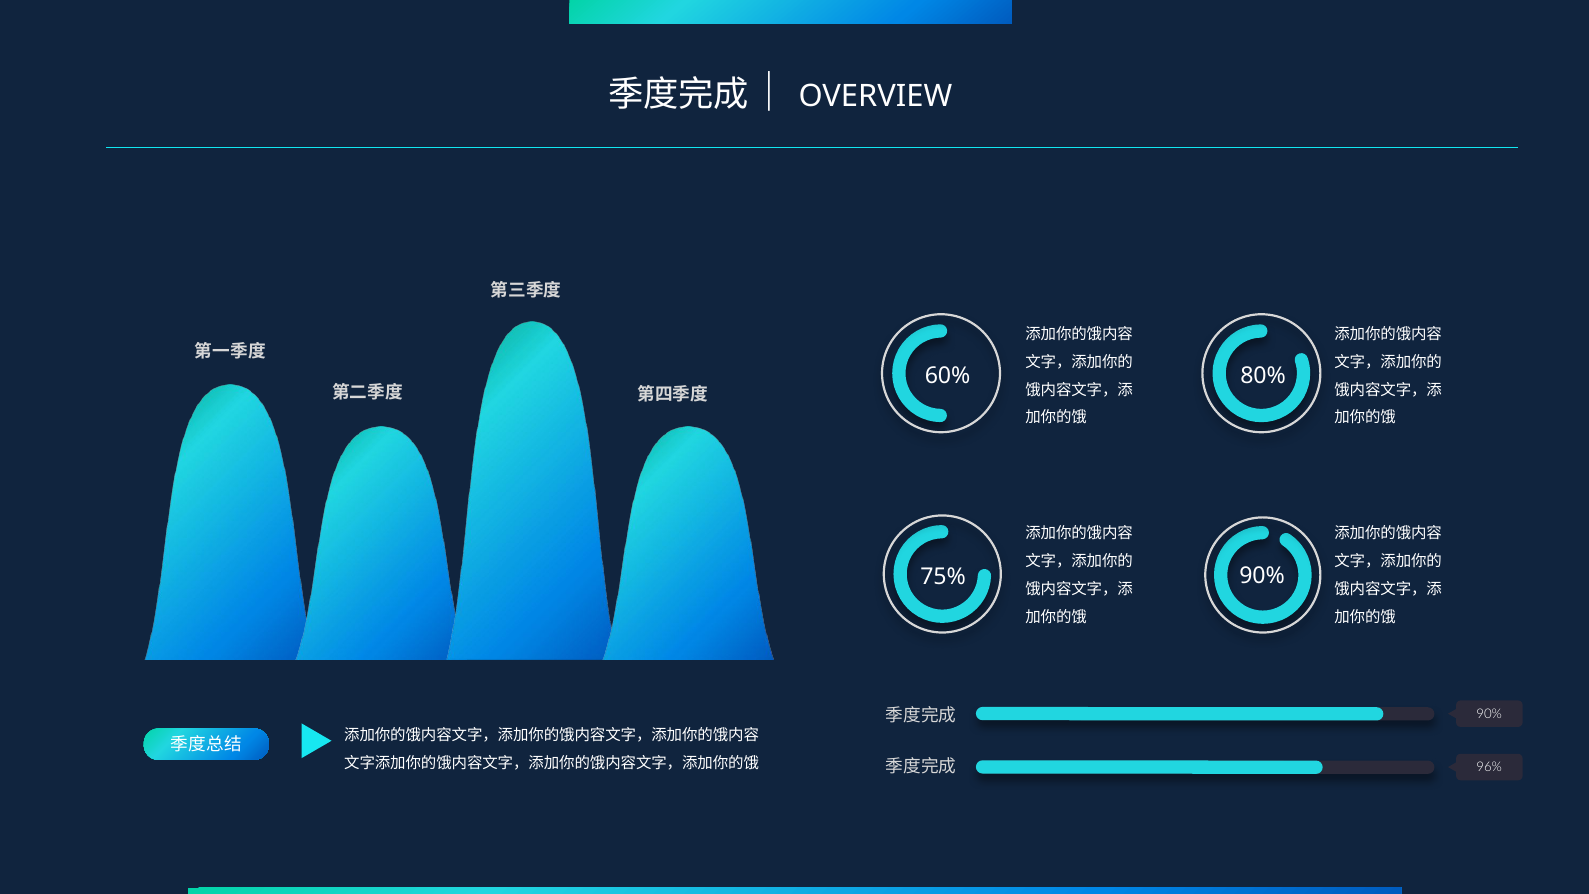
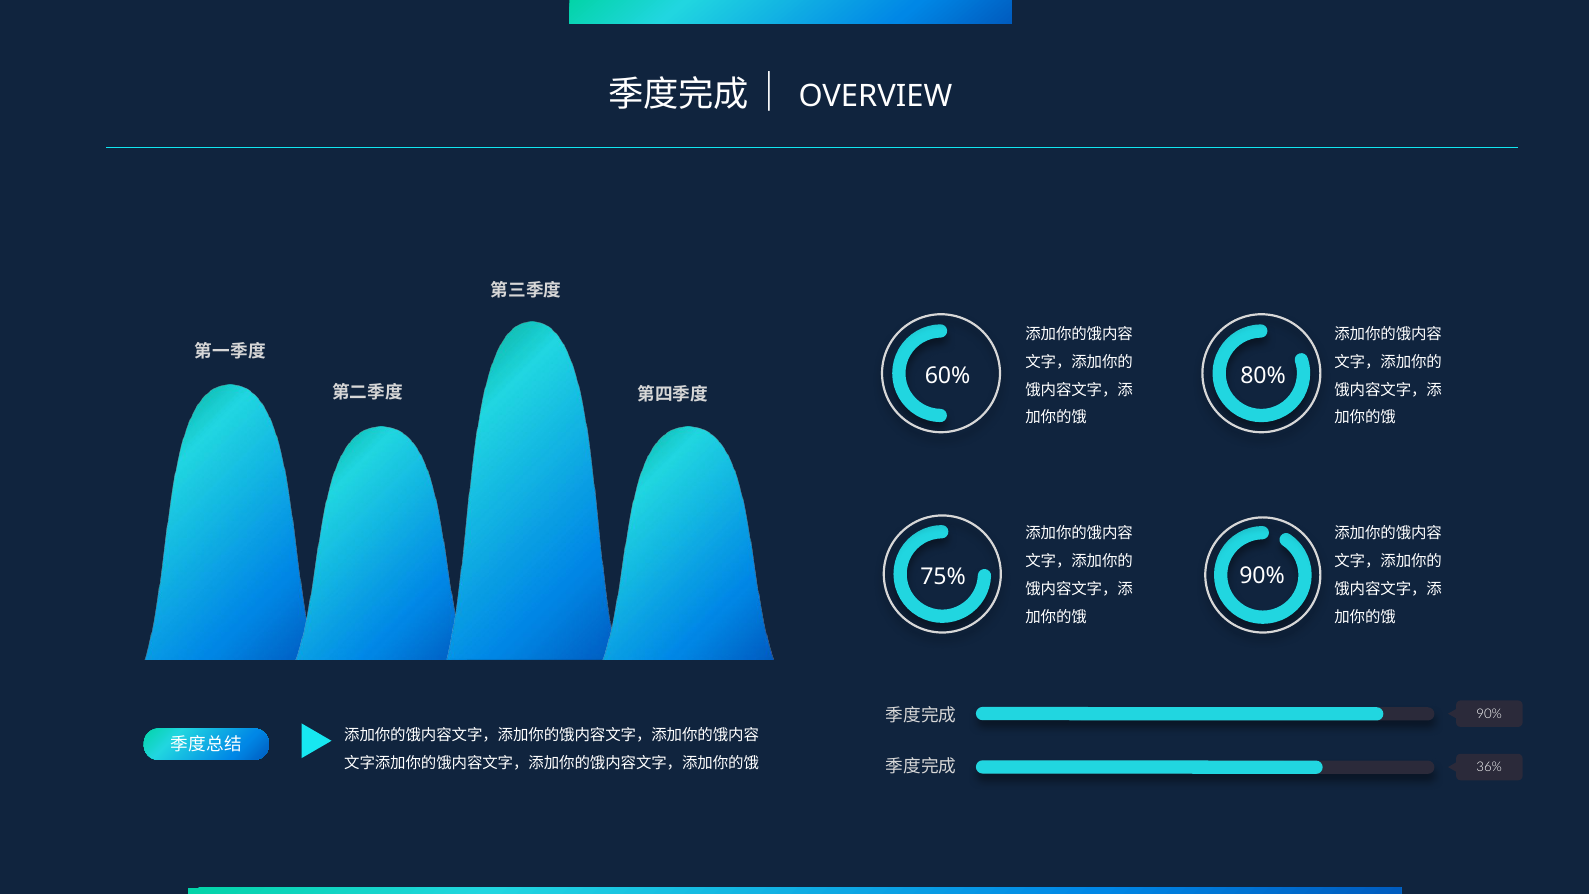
96%: 96% -> 36% (1489, 767)
